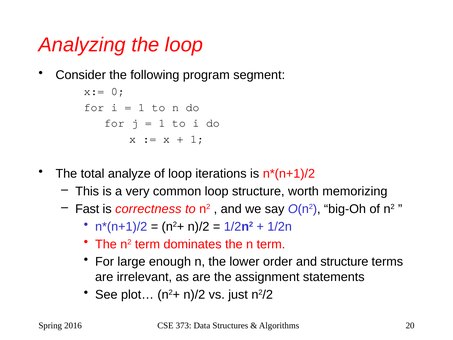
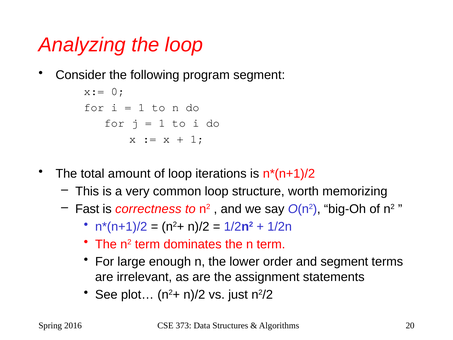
analyze: analyze -> amount (129, 174)
and structure: structure -> segment (344, 262)
